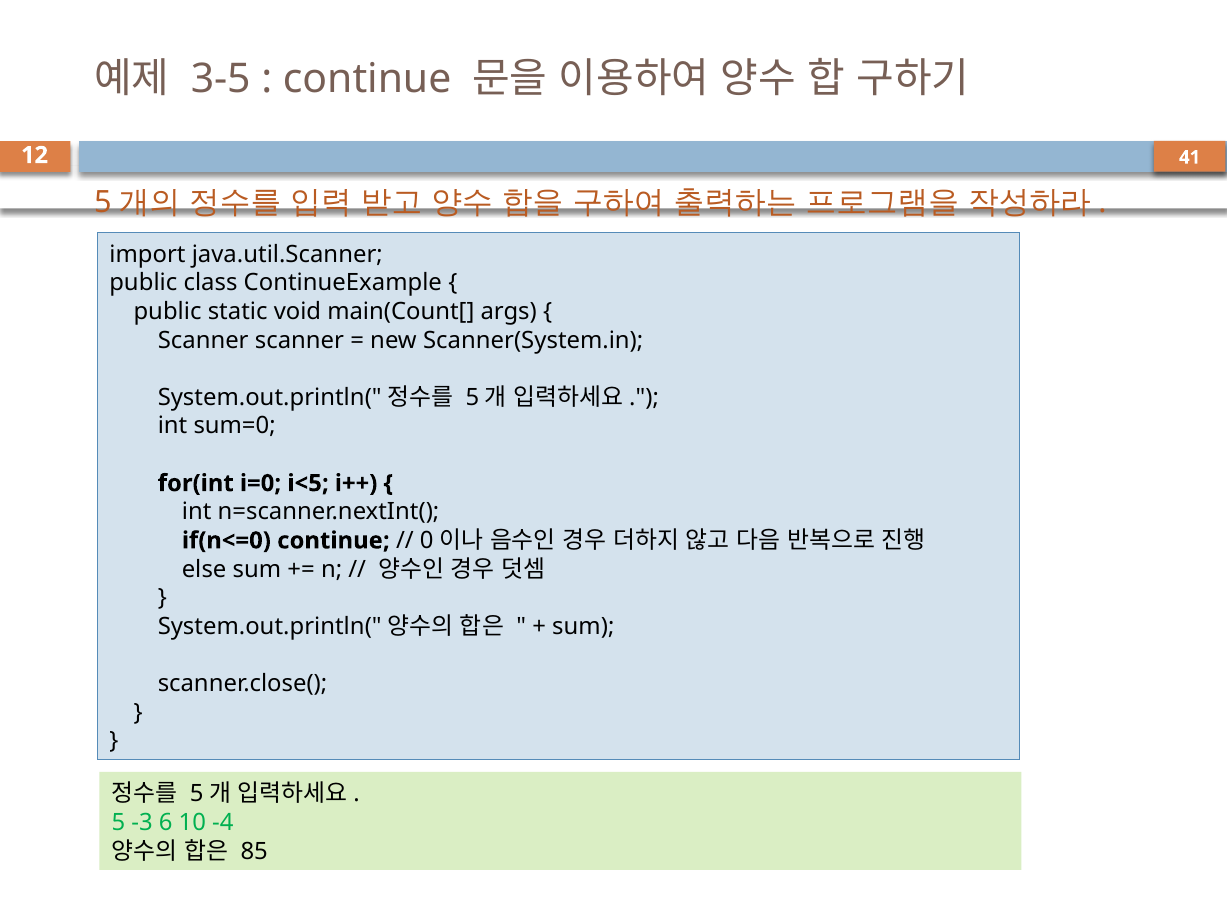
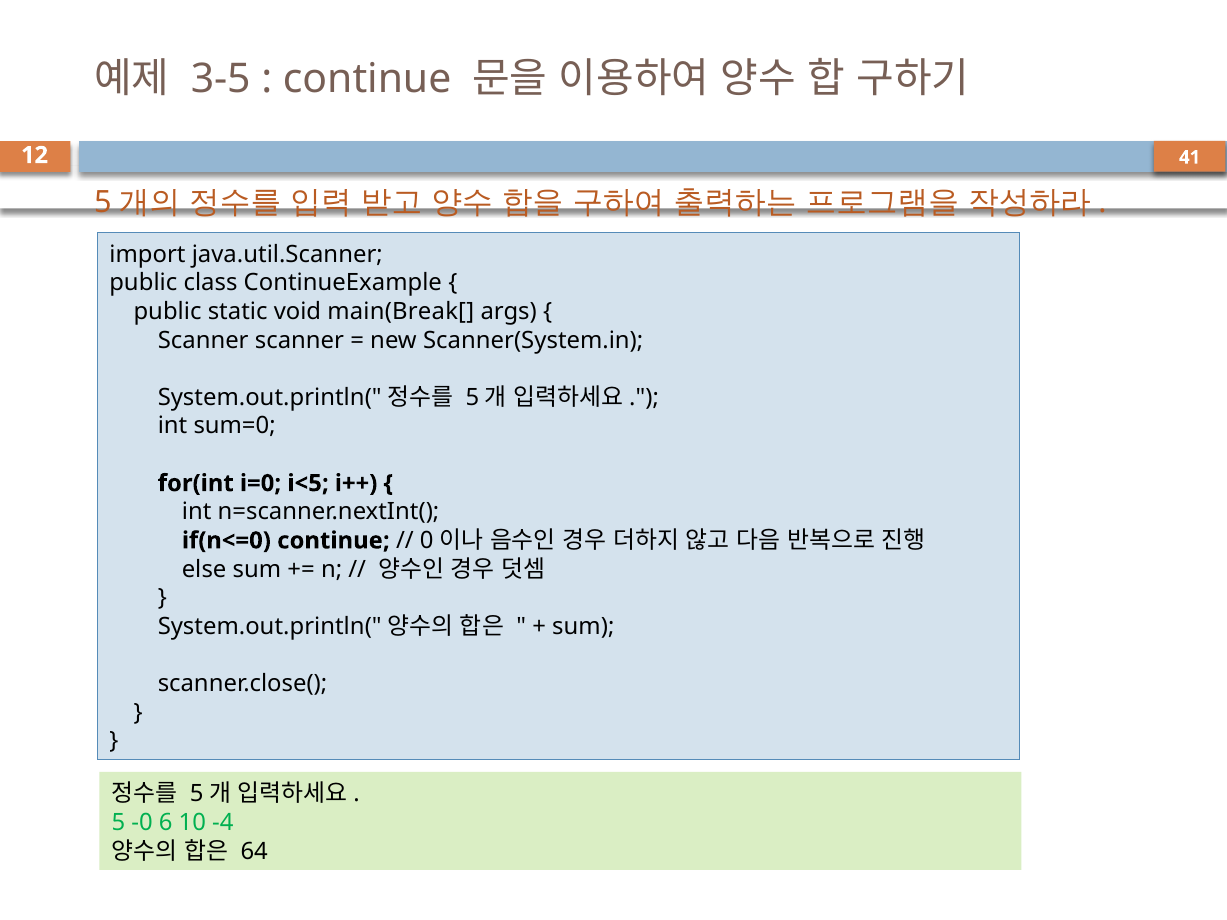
main(Count[: main(Count[ -> main(Break[ (401, 312)
-3: -3 -> -0 (142, 823)
85: 85 -> 64 (254, 852)
